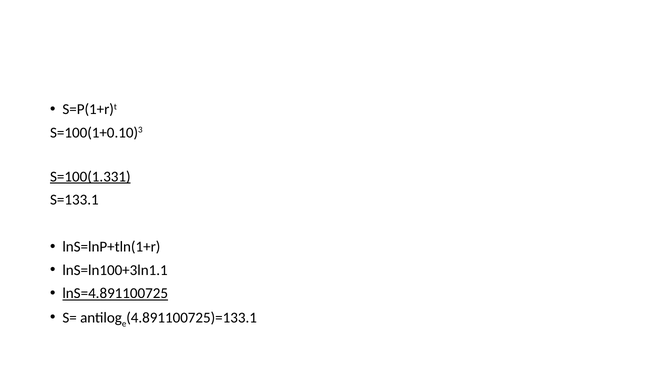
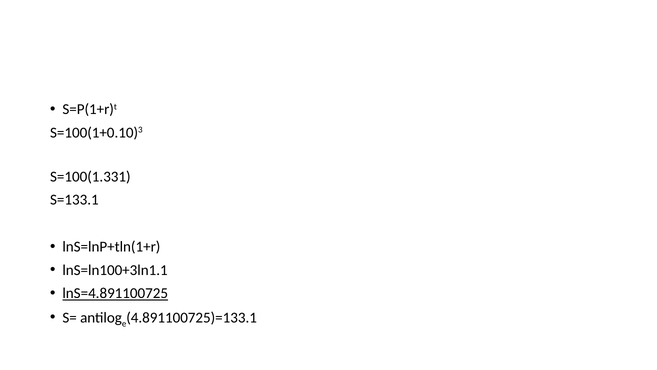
S=100(1.331 underline: present -> none (90, 176)
